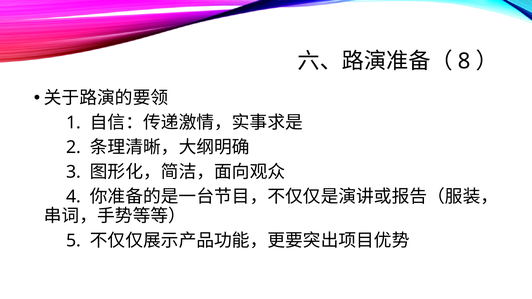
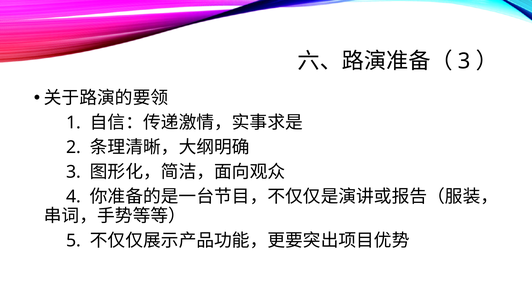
8: 8 -> 3 (464, 61)
